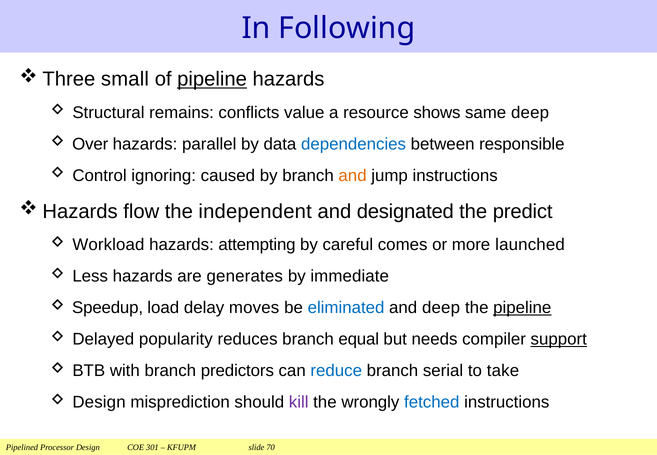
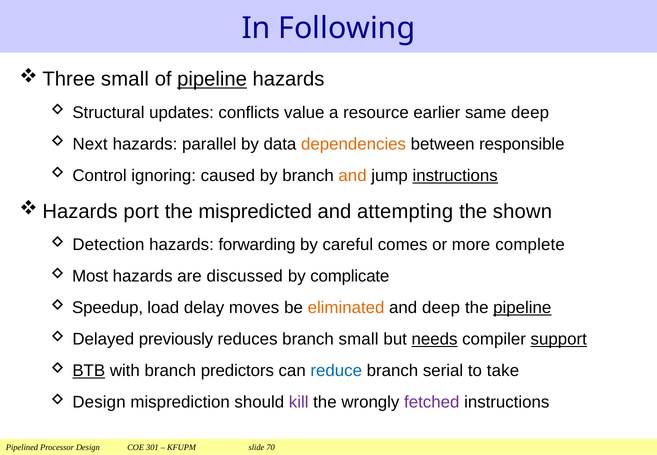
remains: remains -> updates (182, 113)
shows: shows -> earlier (437, 113)
Over: Over -> Next (90, 144)
dependencies colour: blue -> orange (354, 144)
instructions underline: none -> present (455, 175)
flow: flow -> port (141, 211)
independent: independent -> mispredicted (255, 211)
designated: designated -> attempting (405, 211)
predict: predict -> shown (522, 211)
Workload: Workload -> Detection (108, 245)
attempting: attempting -> forwarding (257, 245)
launched: launched -> complete (530, 245)
Less: Less -> Most (90, 276)
generates: generates -> discussed (245, 276)
immediate: immediate -> complicate (350, 276)
eliminated colour: blue -> orange (346, 308)
popularity: popularity -> previously (176, 339)
branch equal: equal -> small (359, 339)
needs underline: none -> present (435, 339)
BTB underline: none -> present (89, 371)
fetched colour: blue -> purple (432, 402)
